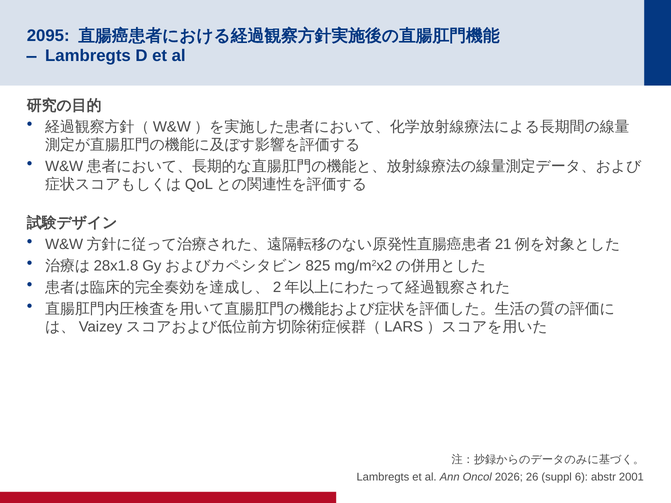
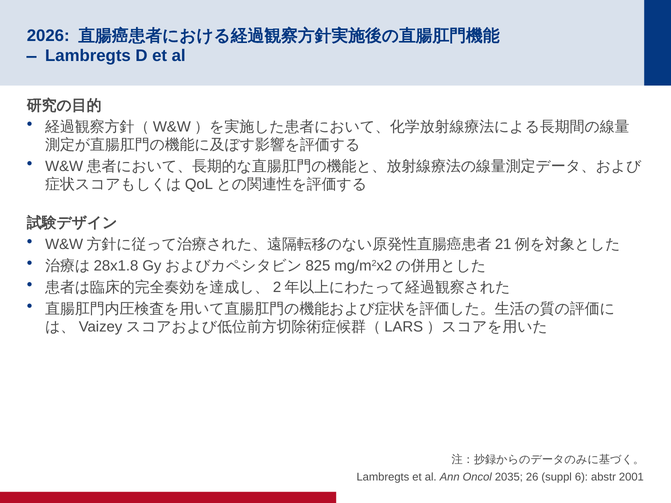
2095: 2095 -> 2026 (48, 36)
2026: 2026 -> 2035 (509, 477)
